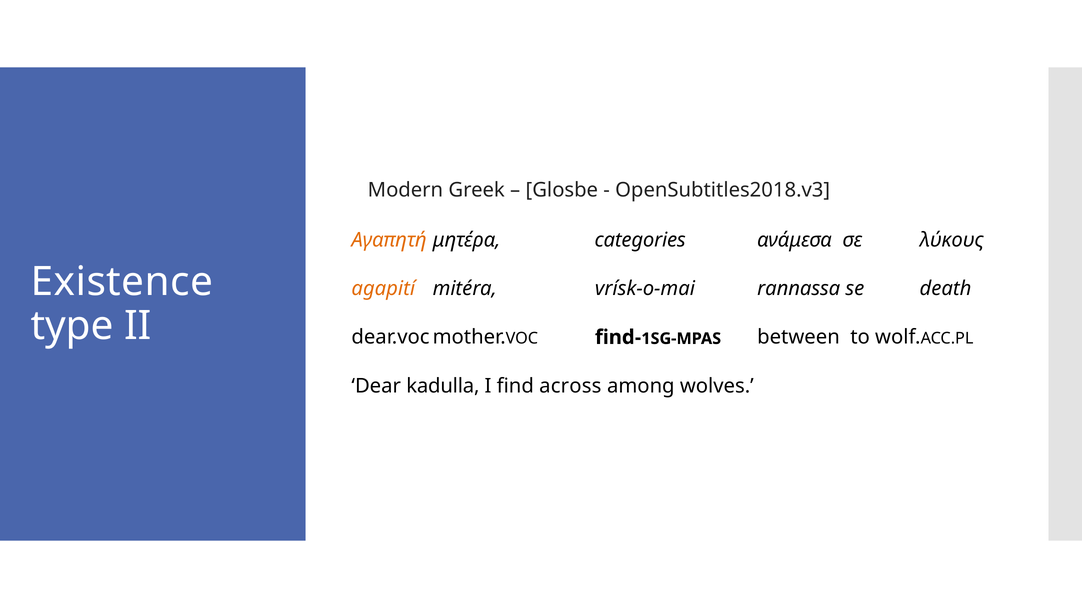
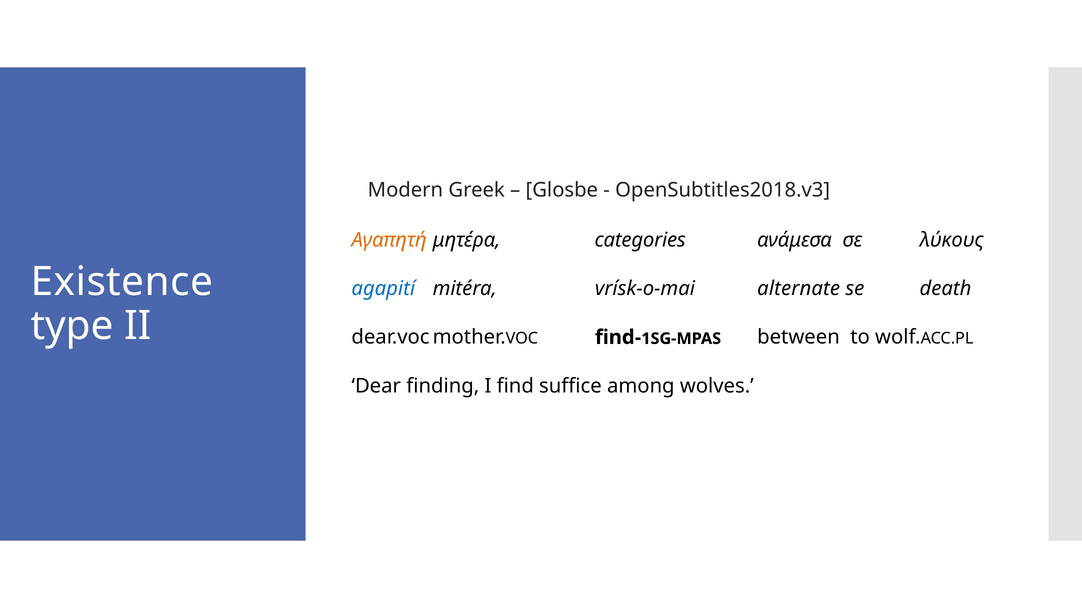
agapití colour: orange -> blue (383, 288)
rannassa: rannassa -> alternate (799, 288)
kadulla: kadulla -> finding (443, 386)
across: across -> suffice (570, 386)
